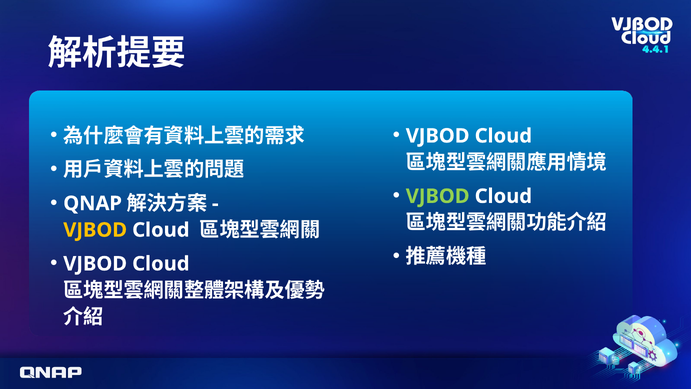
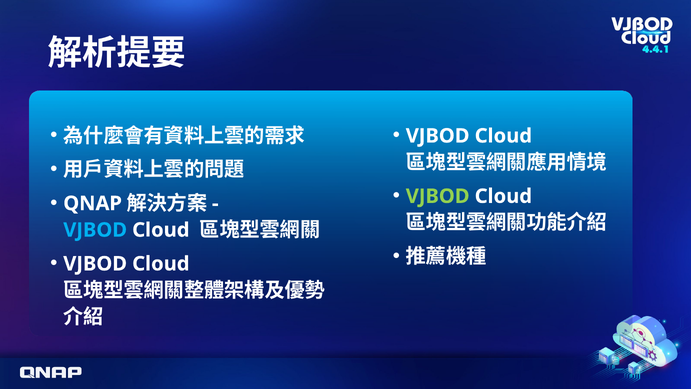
VJBOD colour: yellow -> light blue (95, 230)
